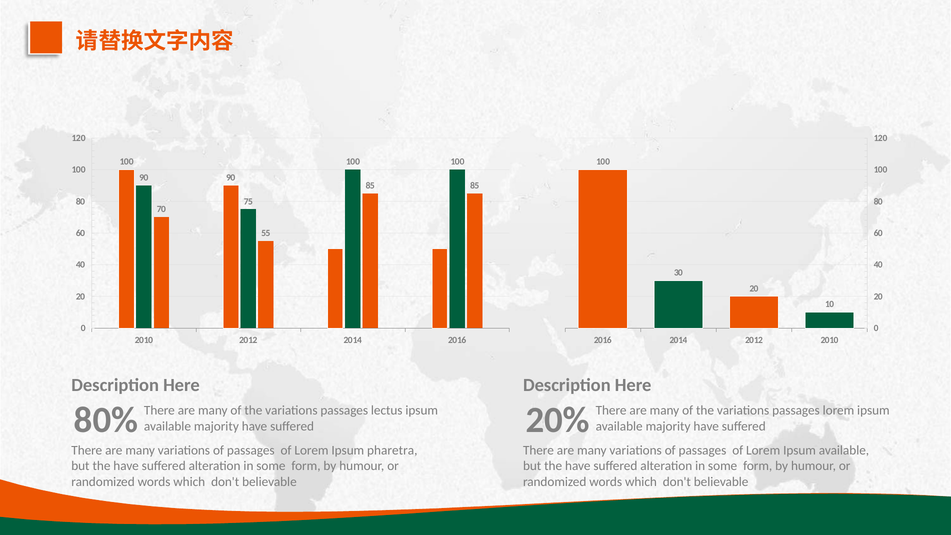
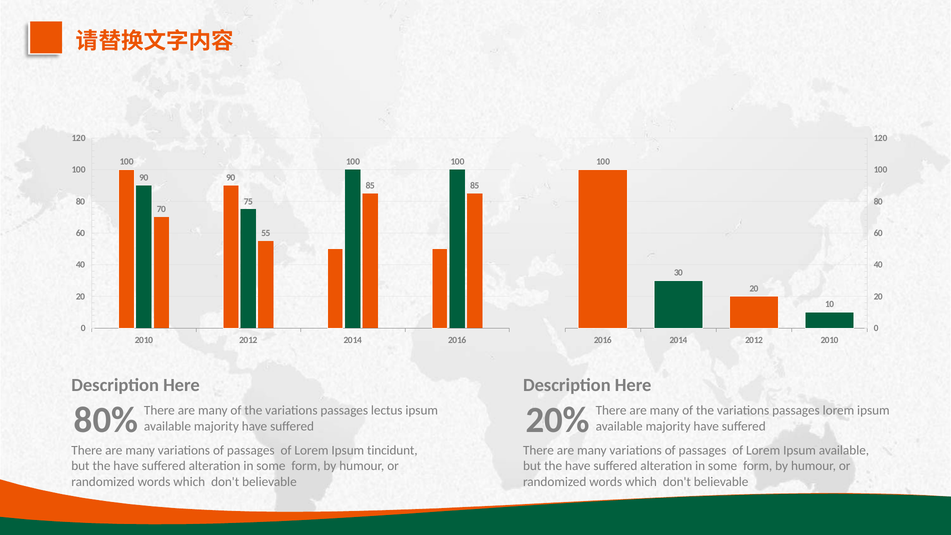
pharetra: pharetra -> tincidunt (392, 450)
